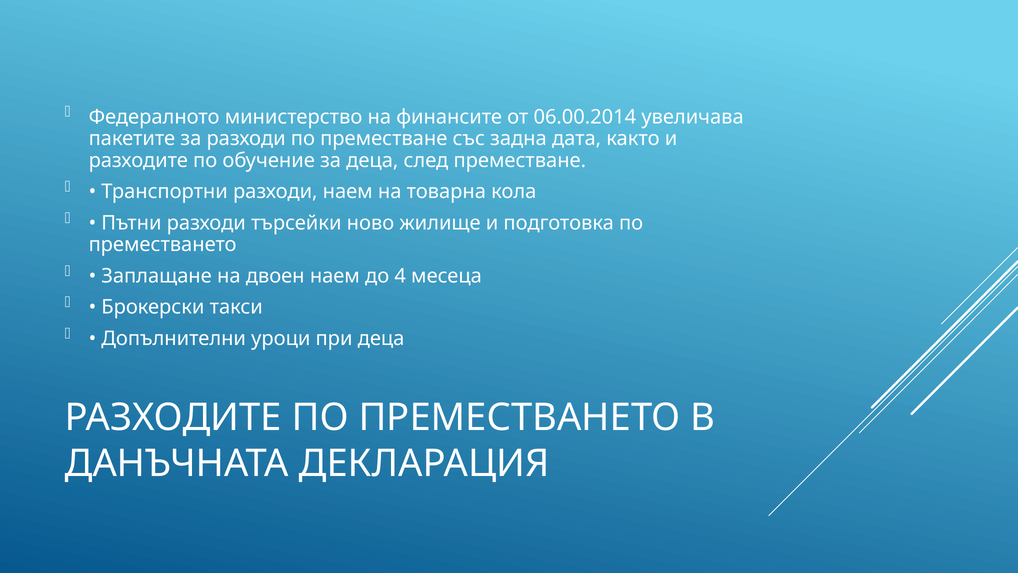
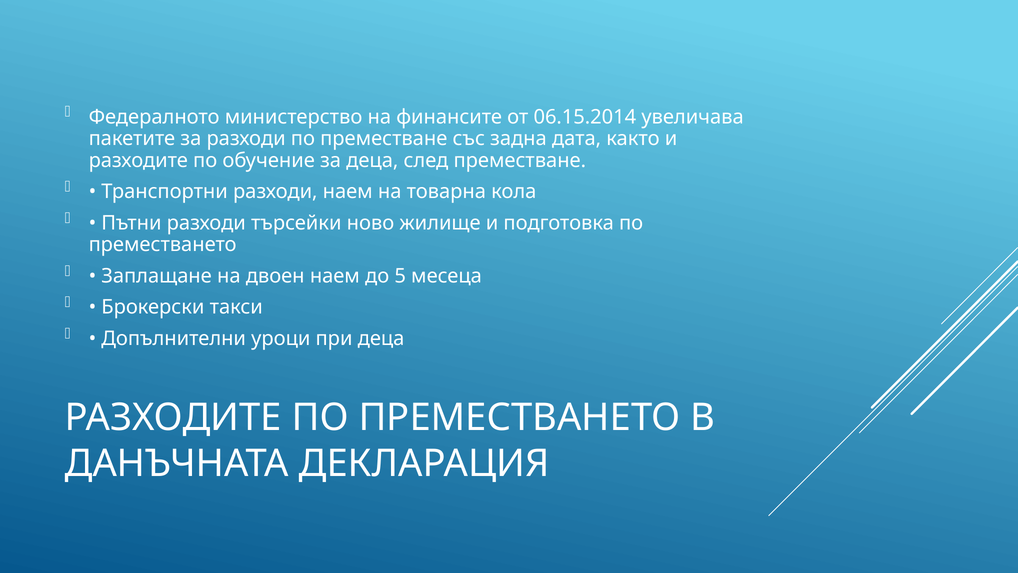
06.00.2014: 06.00.2014 -> 06.15.2014 (585, 117)
4: 4 -> 5 (400, 276)
